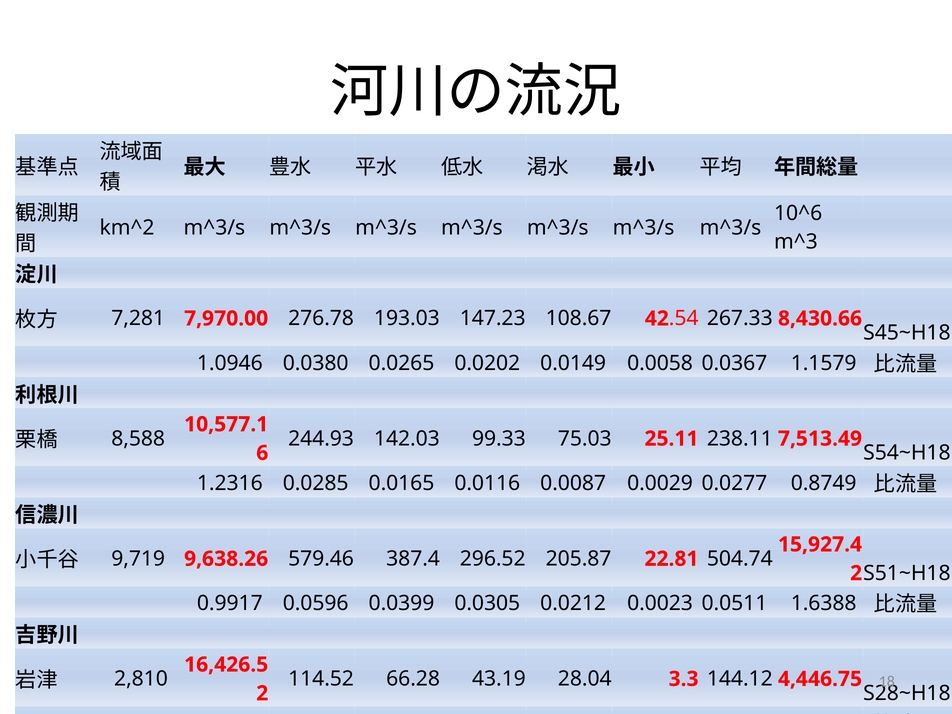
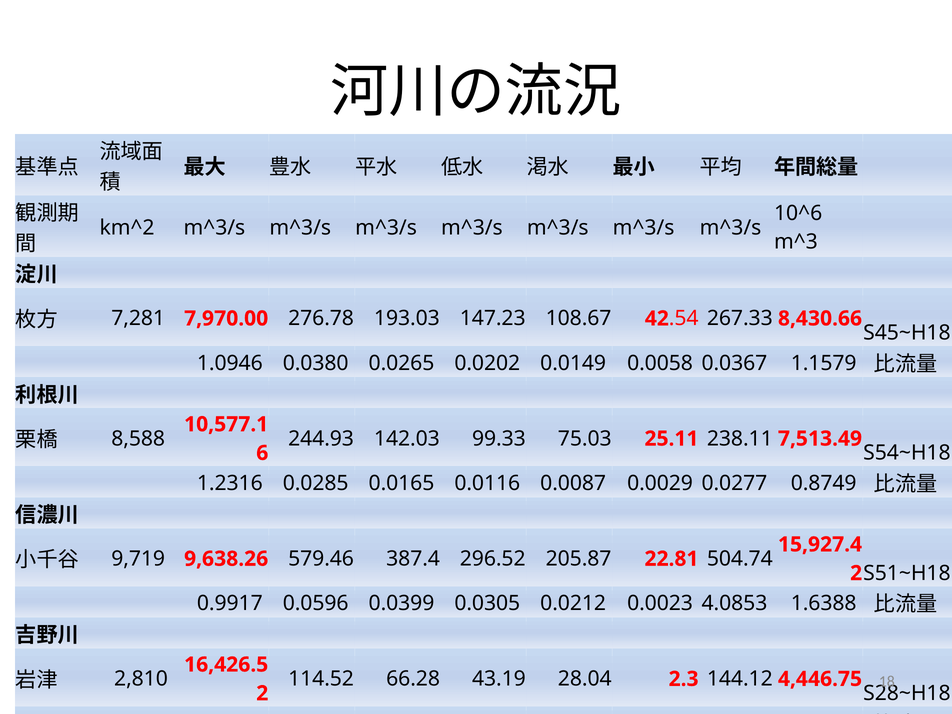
0.0511: 0.0511 -> 4.0853 (734, 603)
3.3: 3.3 -> 2.3 (684, 679)
